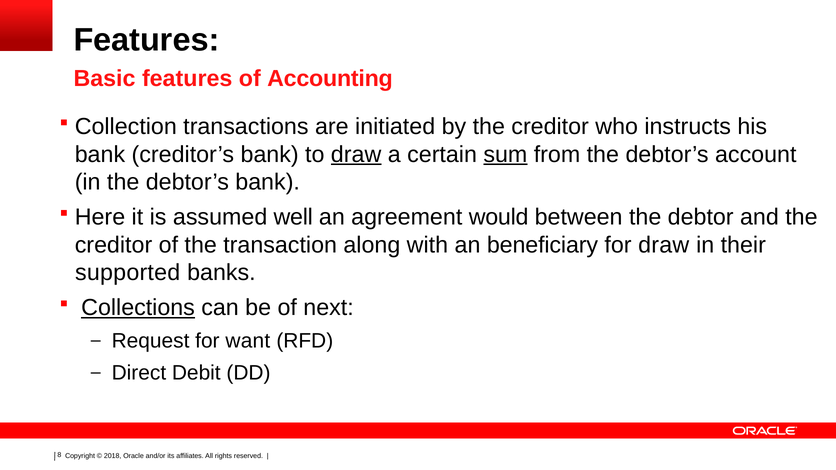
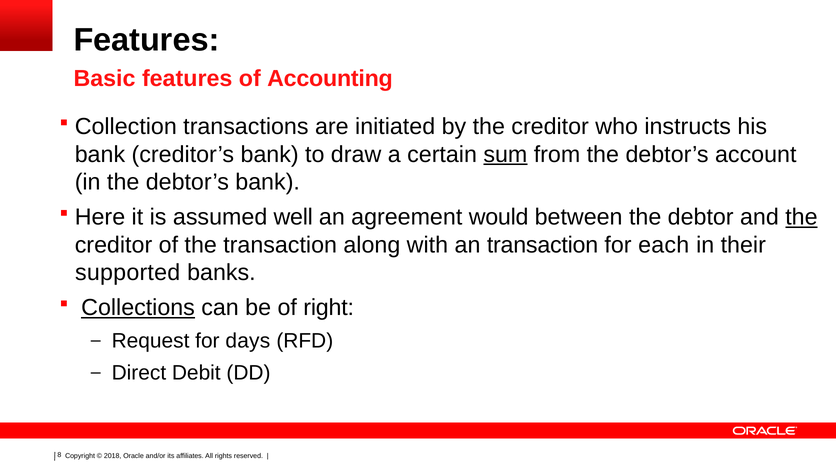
draw underline: present -> none (356, 154)
the underline: none -> present (801, 217)
an beneficiary: beneficiary -> transaction (543, 245)
for draw: draw -> each (664, 245)
next: next -> right (329, 308)
want: want -> days (248, 341)
